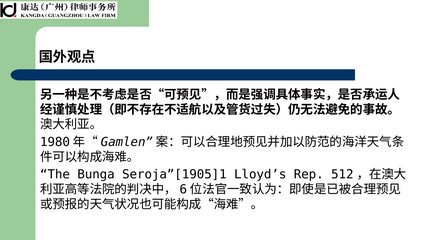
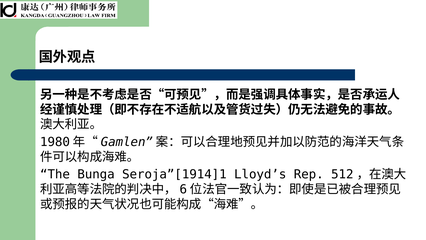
Seroja”[1905]1: Seroja”[1905]1 -> Seroja”[1914]1 (174, 174)
